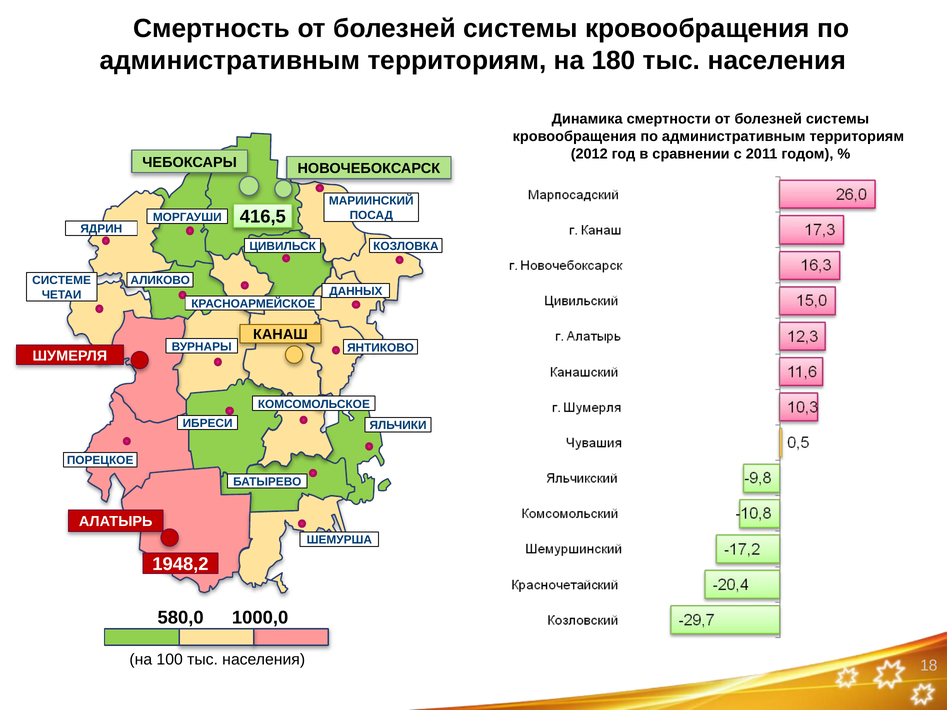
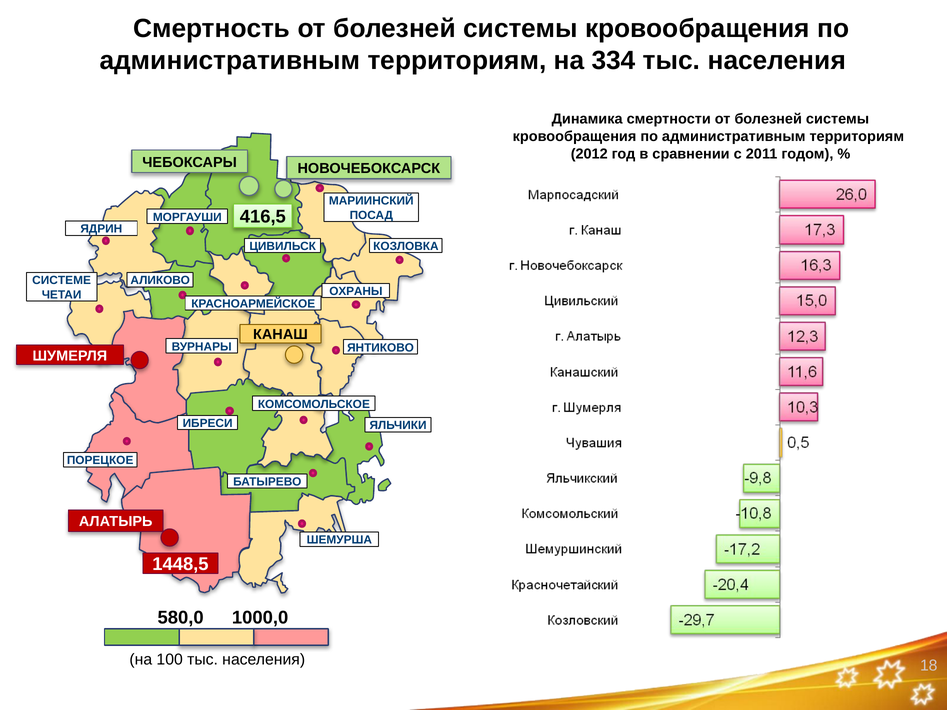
180: 180 -> 334 (614, 60)
ДАННЫХ: ДАННЫХ -> ОХРАНЫ (356, 291)
1948,2: 1948,2 -> 1448,5 (180, 565)
